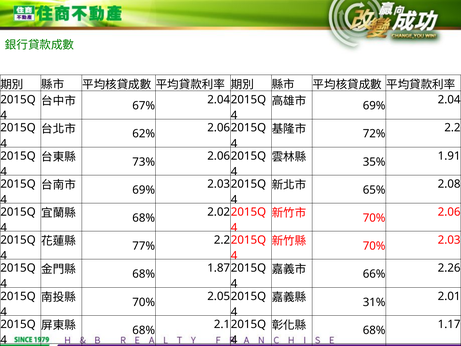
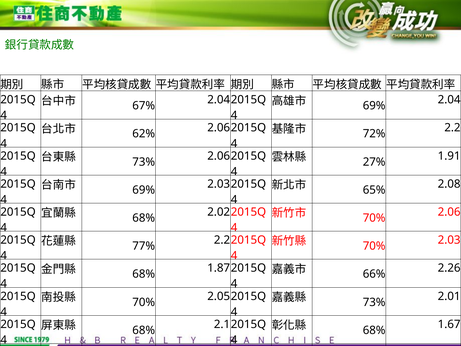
35%: 35% -> 27% (374, 162)
31%: 31% -> 73% (374, 302)
1.17: 1.17 -> 1.67 (449, 324)
